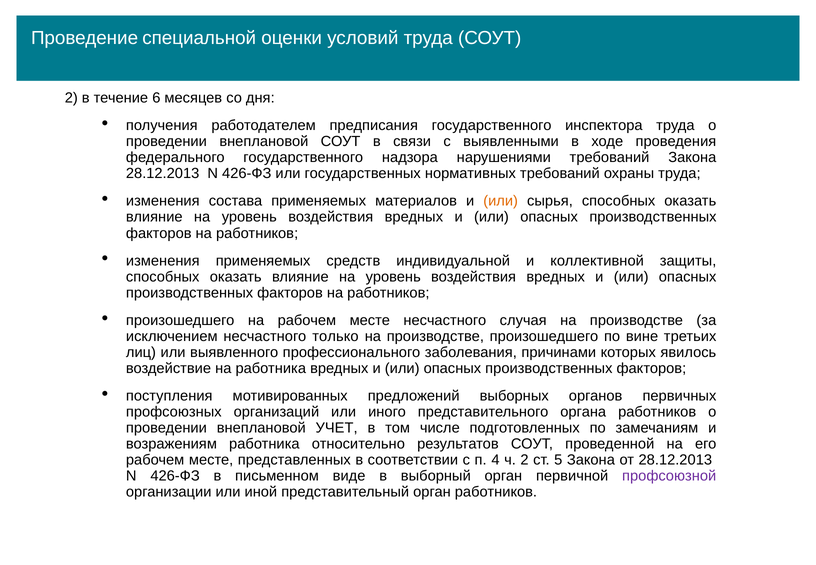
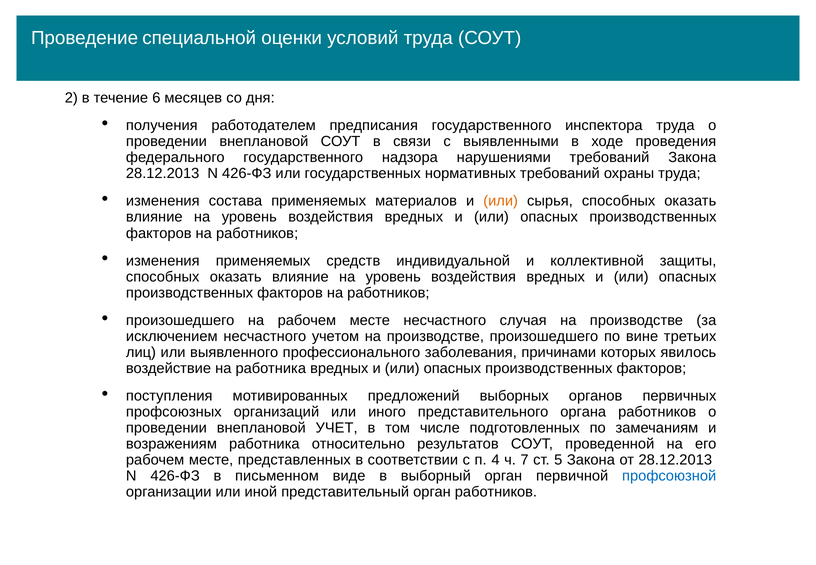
только: только -> учетом (336, 336)
ч 2: 2 -> 7 (525, 460)
профсоюзной colour: purple -> blue (669, 476)
